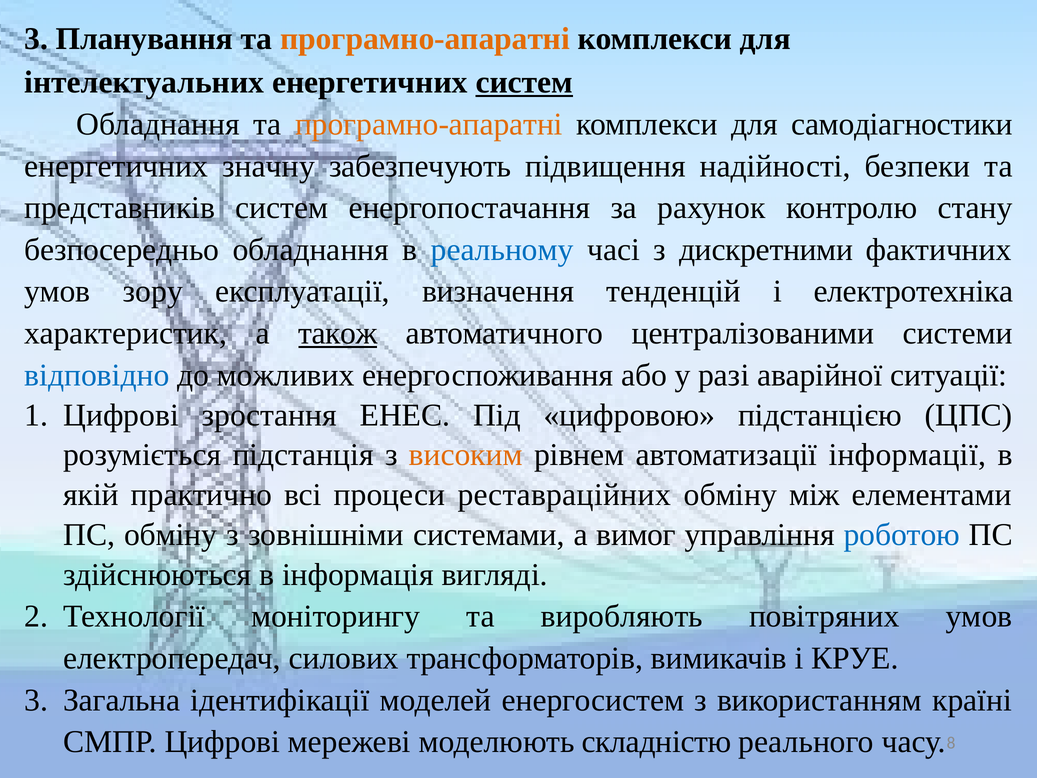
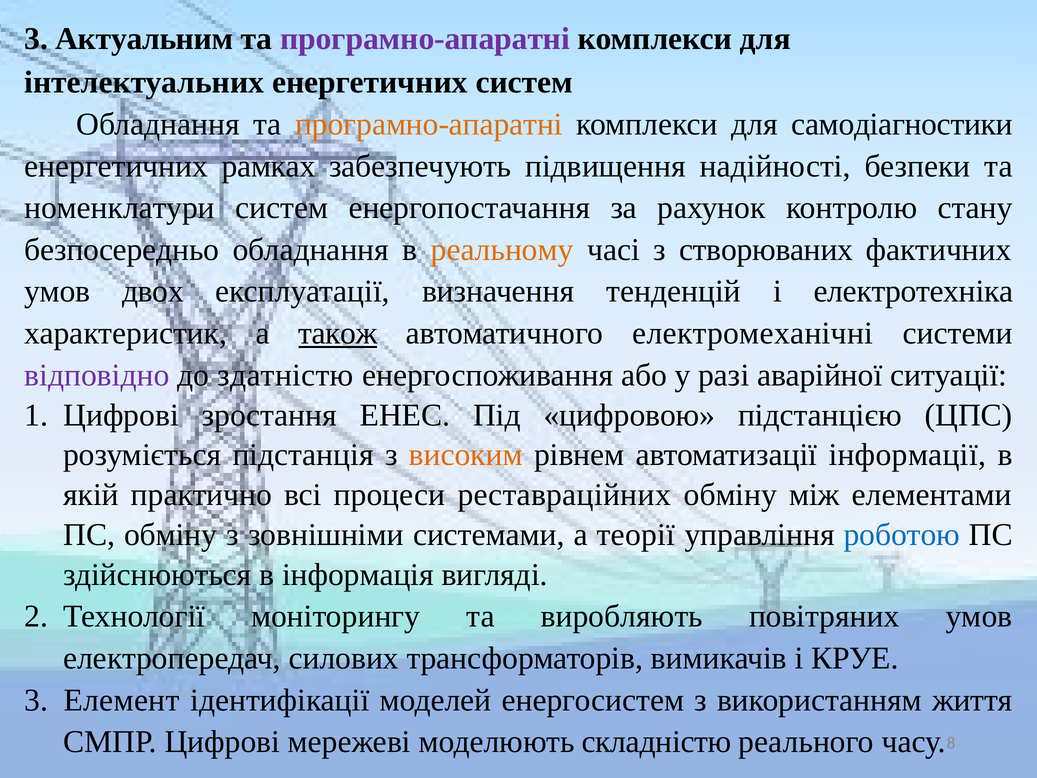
Планування: Планування -> Актуальним (144, 39)
програмно-апаратні colour: orange -> purple (425, 39)
систем underline: present -> none (524, 82)
значну: значну -> рамках (269, 166)
представників: представників -> номенклатури (120, 208)
реальному colour: blue -> orange (502, 250)
дискретними: дискретними -> створюваних (766, 250)
зору: зору -> двох (153, 291)
централізованими: централізованими -> електромеханічні (753, 333)
відповідно colour: blue -> purple (97, 375)
можливих: можливих -> здатністю (285, 375)
вимог: вимог -> теорії (636, 535)
Загальна: Загальна -> Елемент (122, 700)
країні: країні -> життя (972, 700)
